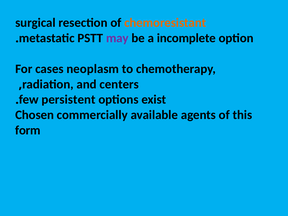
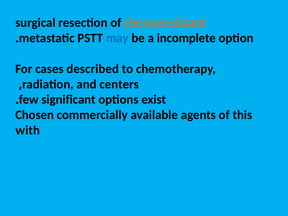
may colour: purple -> blue (117, 38)
neoplasm: neoplasm -> described (93, 69)
persistent: persistent -> significant (69, 100)
form: form -> with (28, 130)
